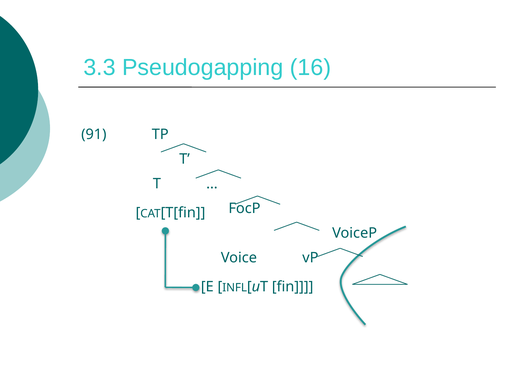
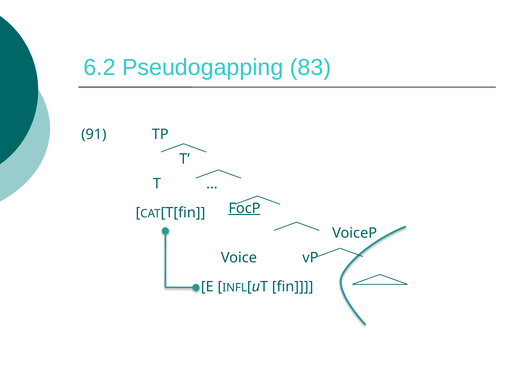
3.3: 3.3 -> 6.2 (100, 68)
16: 16 -> 83 (311, 68)
FocP underline: none -> present (244, 208)
